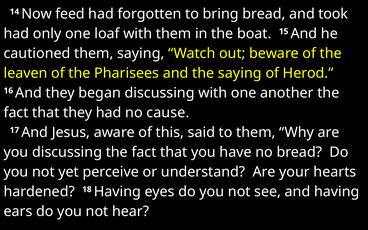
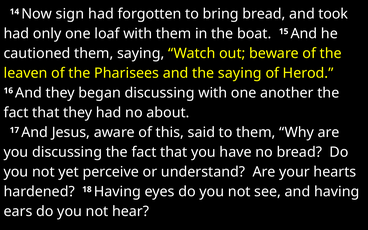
feed: feed -> sign (70, 14)
cause: cause -> about (168, 113)
